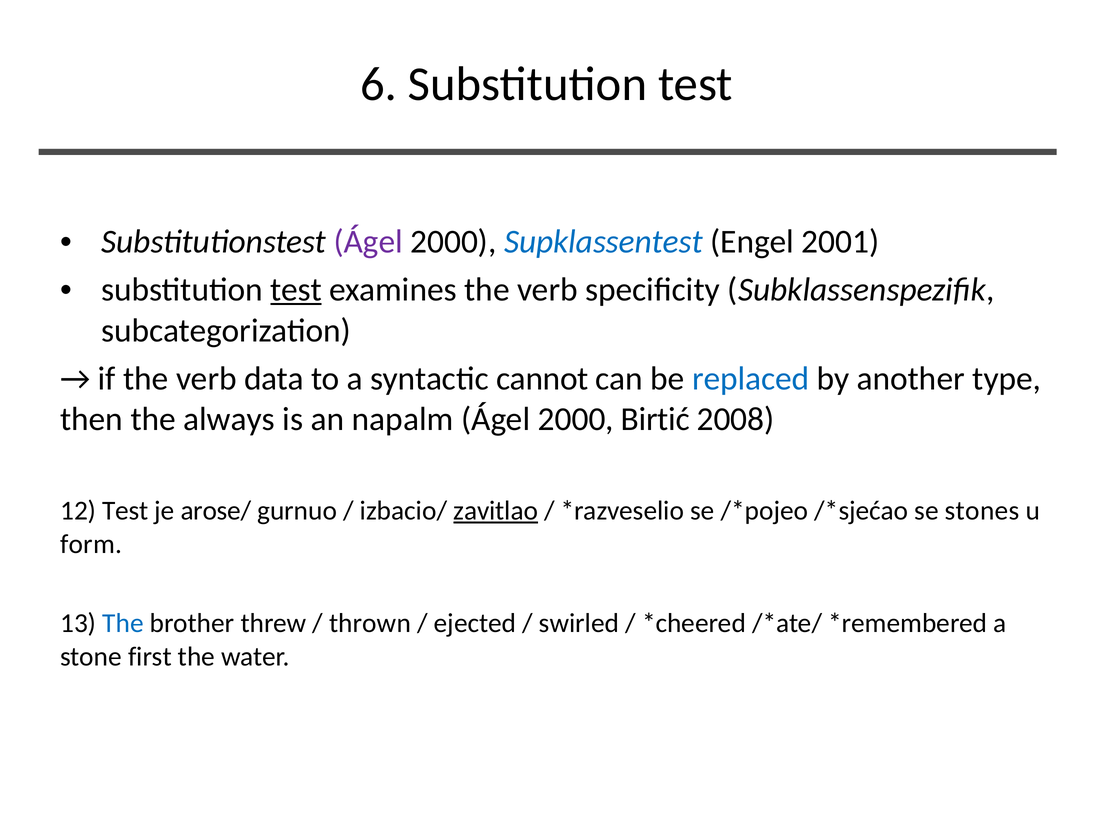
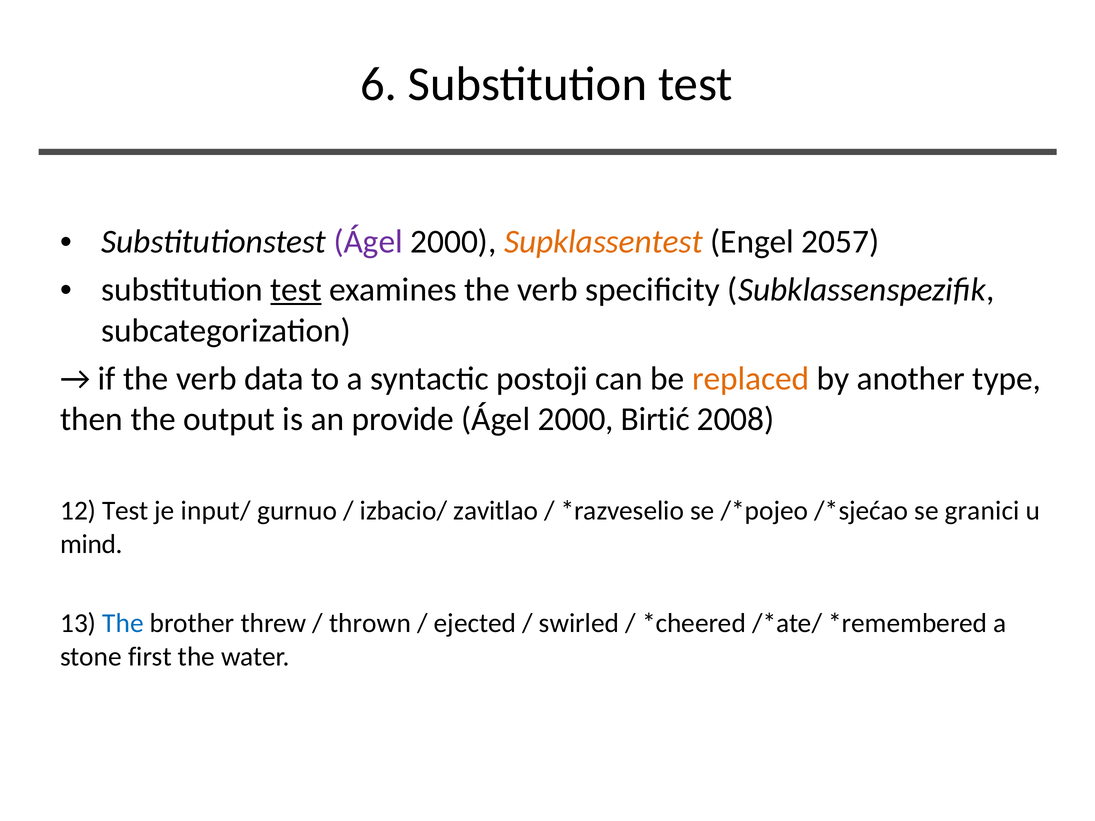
Supklassentest colour: blue -> orange (603, 242)
2001: 2001 -> 2057 (840, 242)
cannot: cannot -> postoji (542, 379)
replaced colour: blue -> orange (751, 379)
always: always -> output (229, 420)
napalm: napalm -> provide (403, 420)
arose/: arose/ -> input/ (216, 511)
zavitlao underline: present -> none (496, 511)
stones: stones -> granici (982, 511)
form: form -> mind (91, 544)
